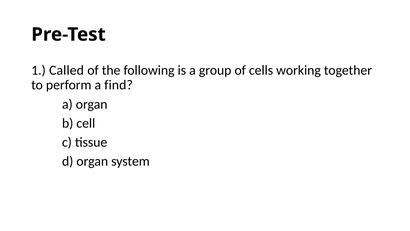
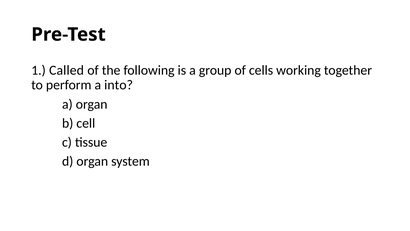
find: find -> into (119, 85)
